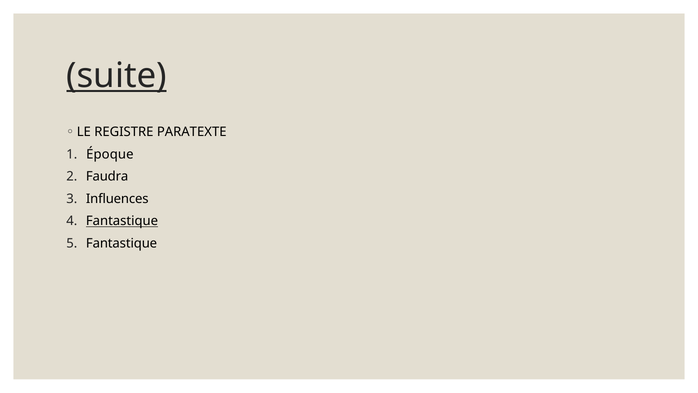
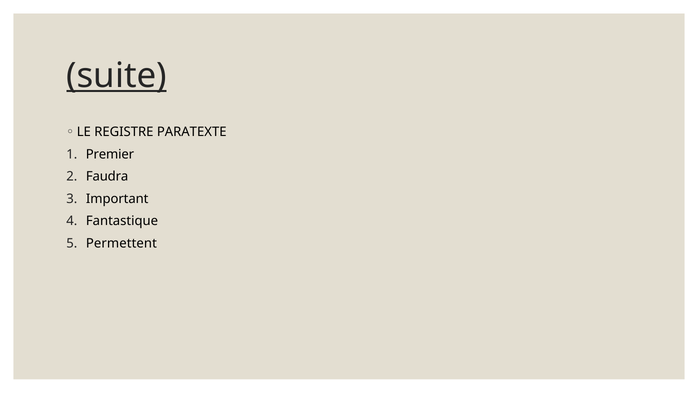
Époque: Époque -> Premier (110, 154)
Influences: Influences -> Important (117, 199)
Fantastique underline: present -> none (122, 221)
Fantastique: Fantastique -> Permettent (121, 243)
